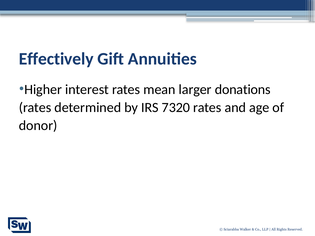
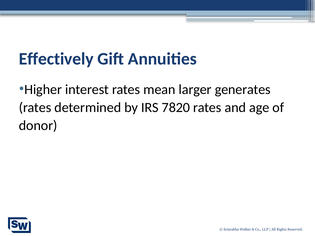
donations: donations -> generates (243, 90)
7320: 7320 -> 7820 (176, 108)
